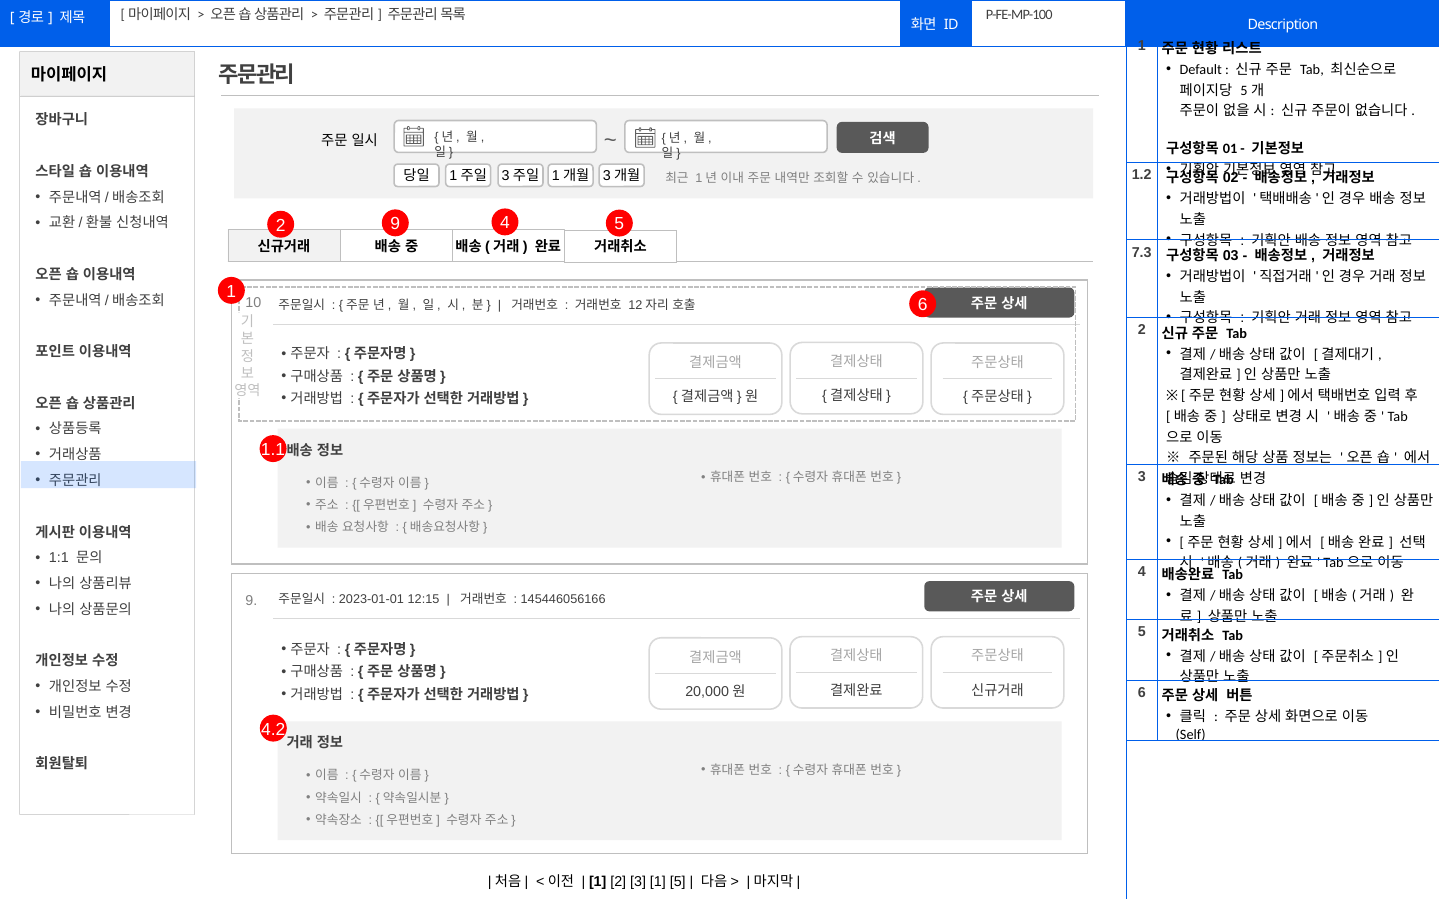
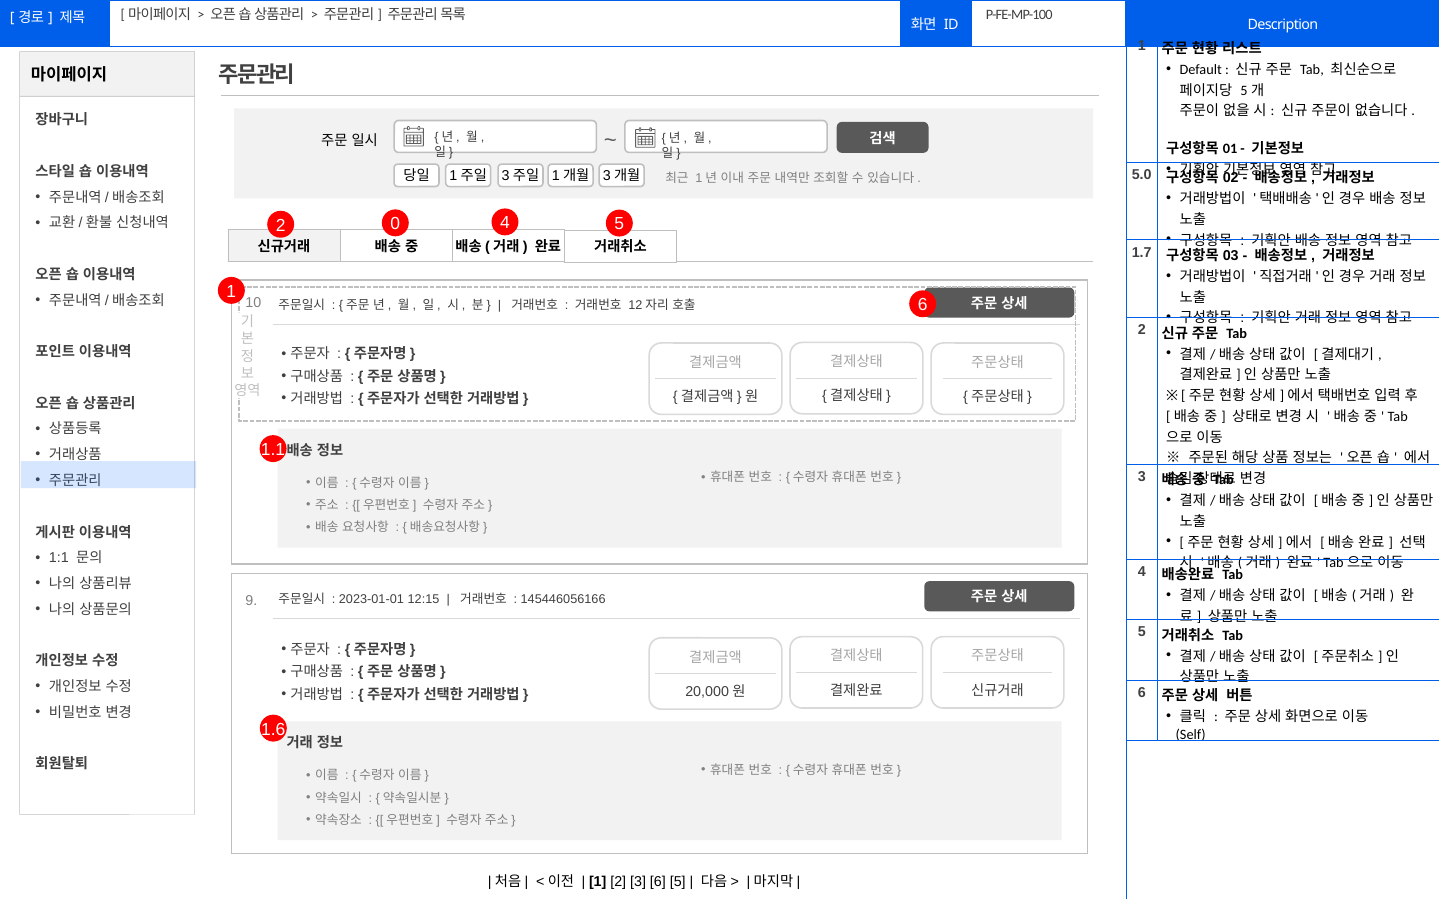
1.2: 1.2 -> 5.0 (1142, 175)
2 9: 9 -> 0 (395, 224)
7.3: 7.3 -> 1.7 (1142, 252)
4.2: 4.2 -> 1.6 (273, 730)
3 1: 1 -> 6 (658, 882)
